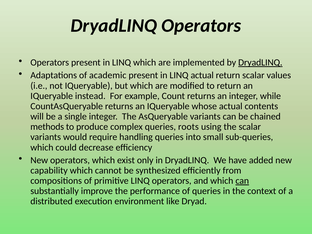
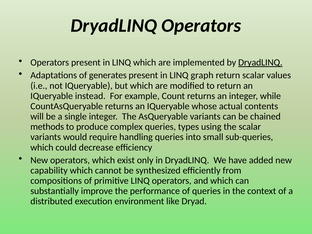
academic: academic -> generates (108, 75)
LINQ actual: actual -> graph (202, 75)
roots: roots -> types (188, 127)
can underline: present -> none (242, 181)
